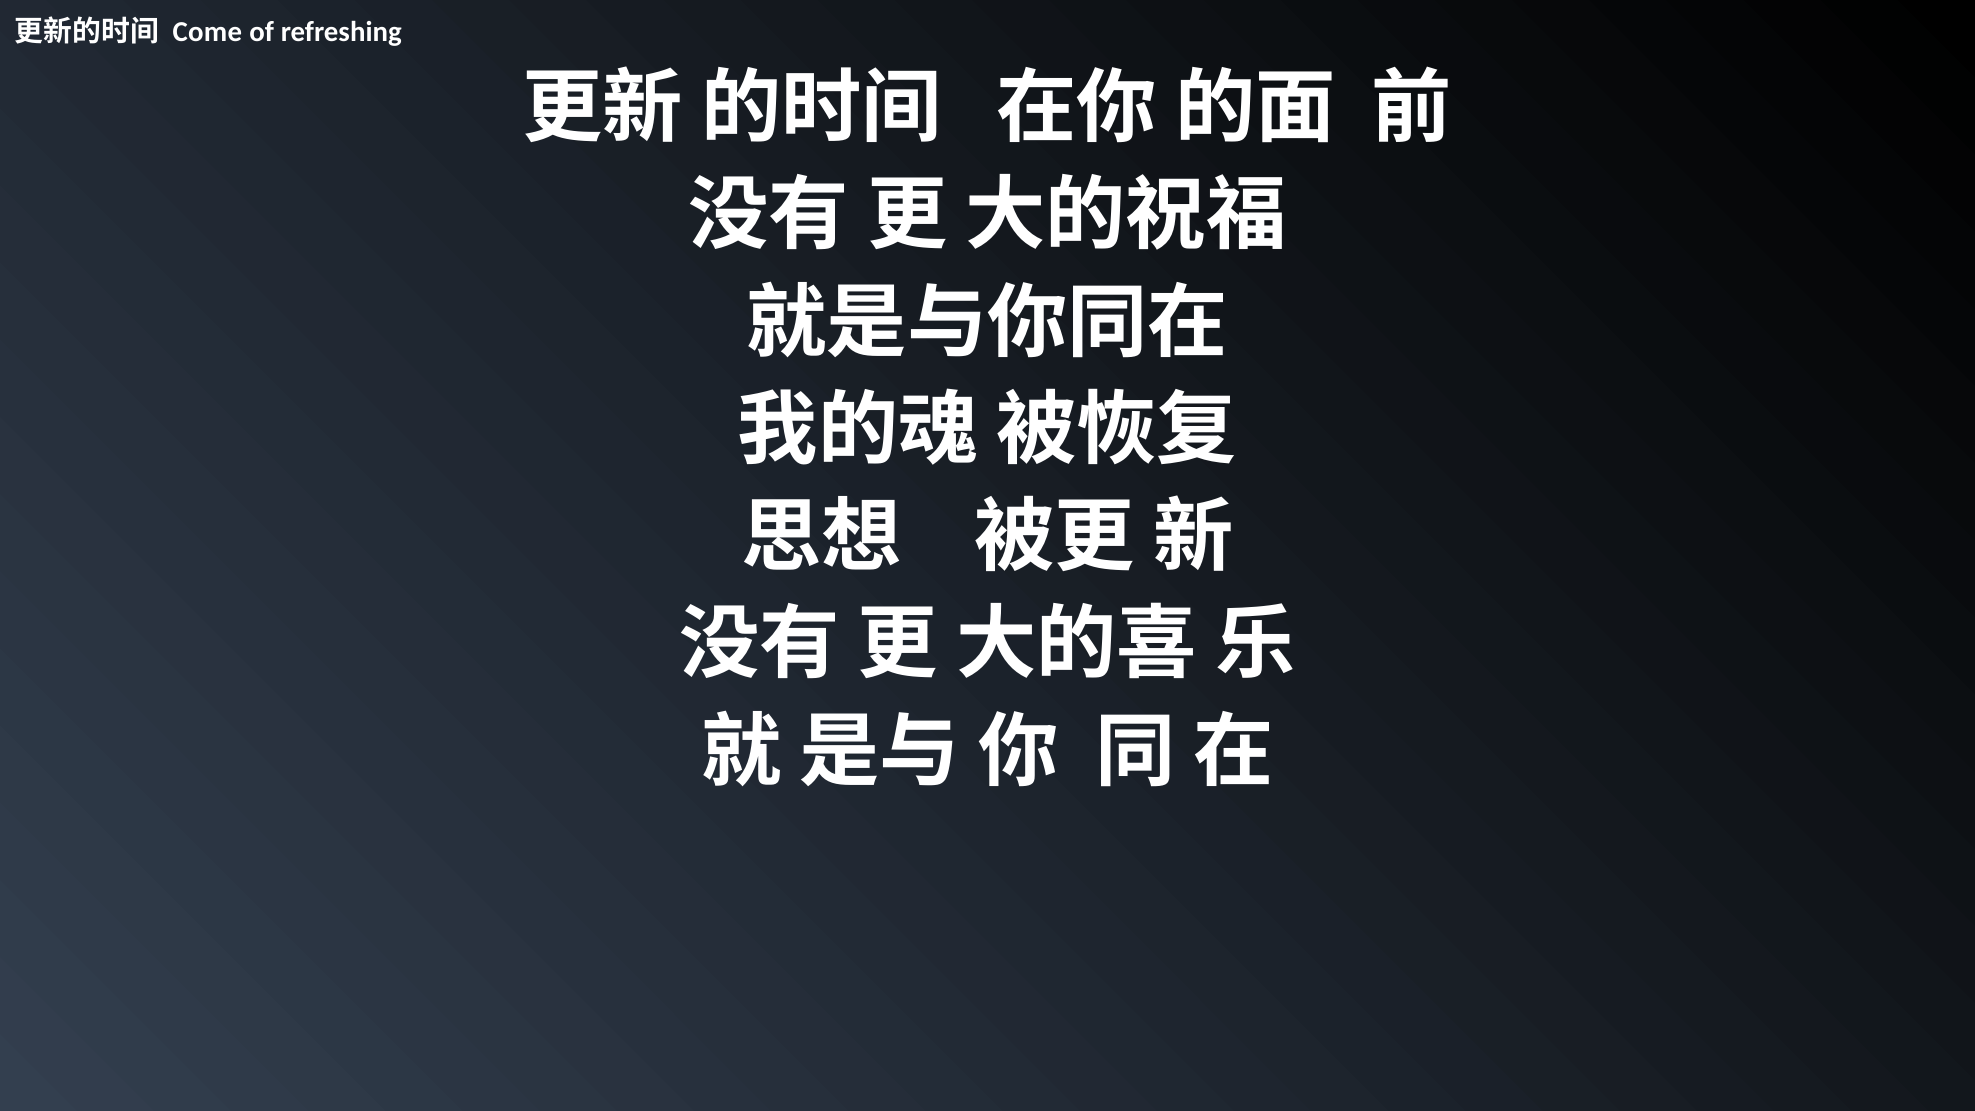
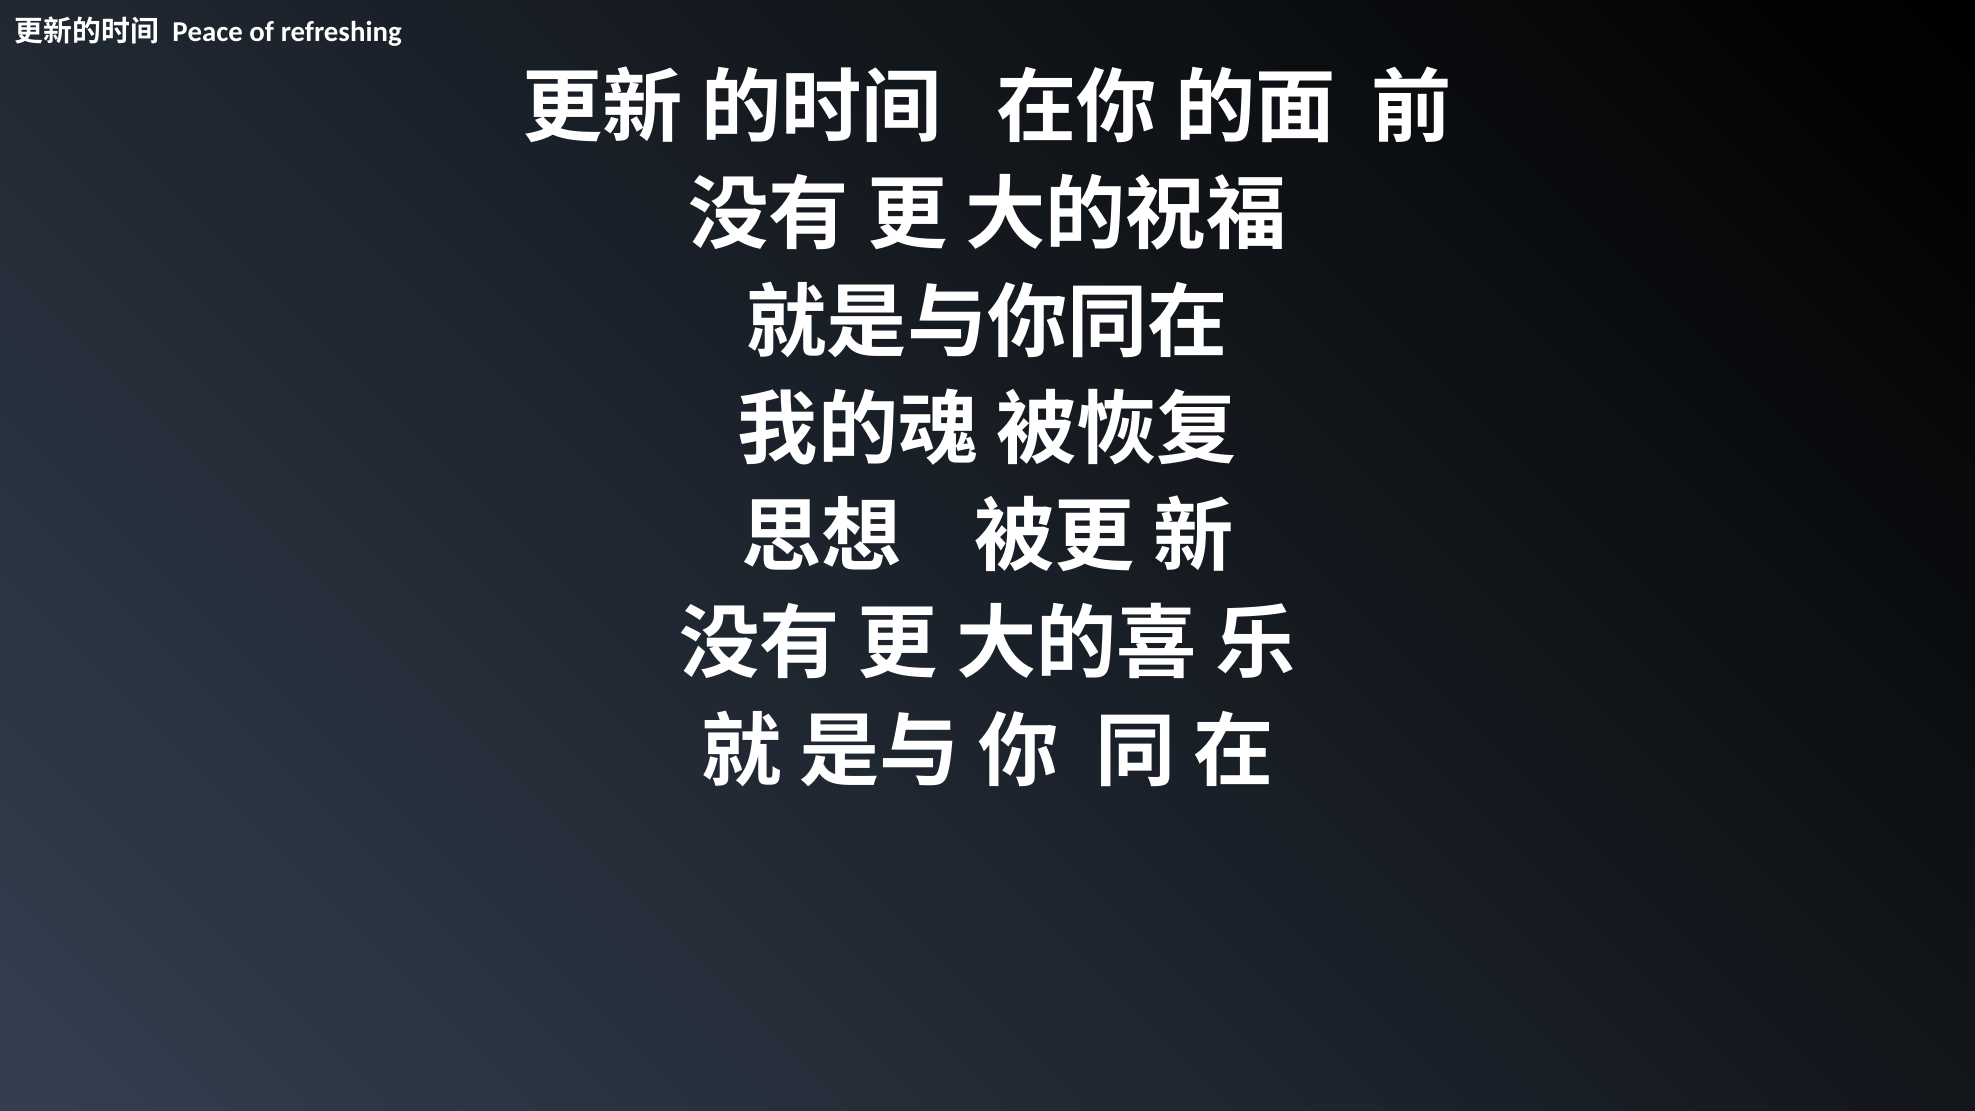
Come: Come -> Peace (208, 32)
